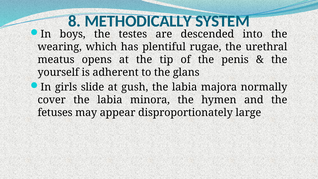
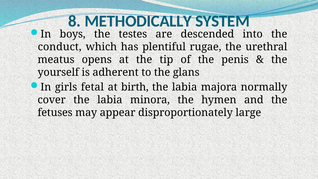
wearing: wearing -> conduct (60, 47)
slide: slide -> fetal (92, 87)
gush: gush -> birth (135, 87)
